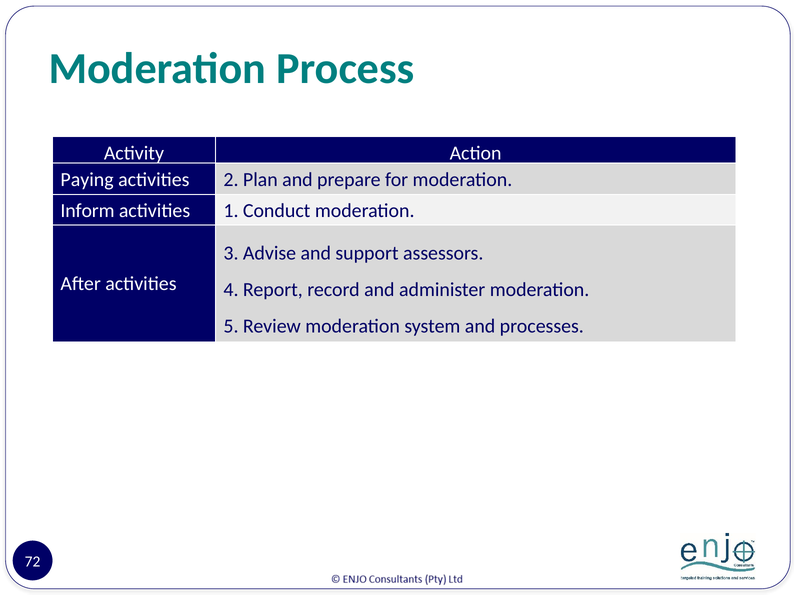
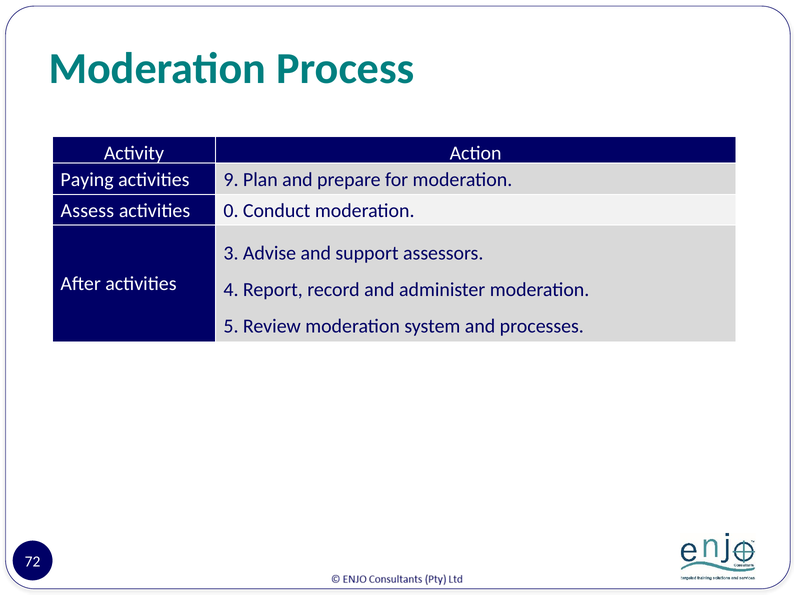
2: 2 -> 9 (231, 180)
Inform: Inform -> Assess (87, 211)
1: 1 -> 0 (231, 211)
